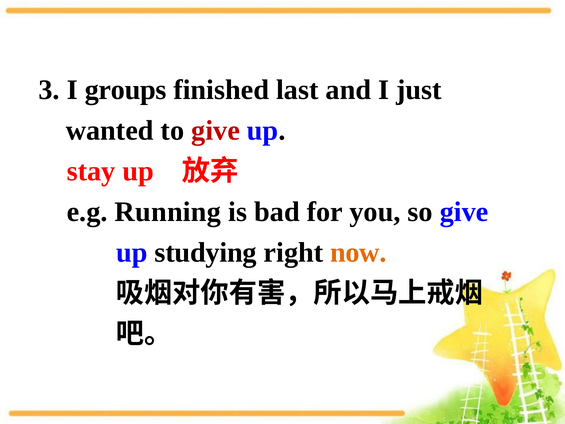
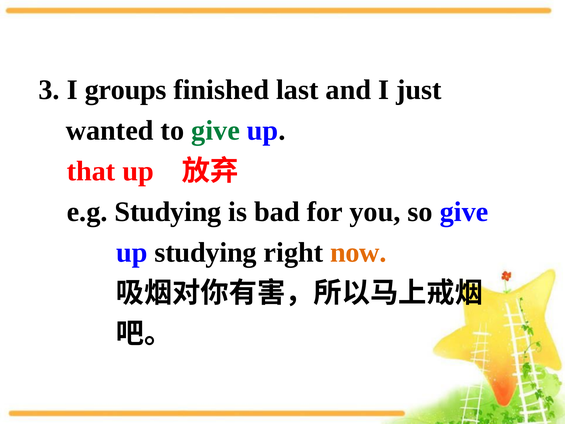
give colour: red -> green (216, 130)
stay: stay -> that (91, 171)
e.g Running: Running -> Studying (168, 212)
